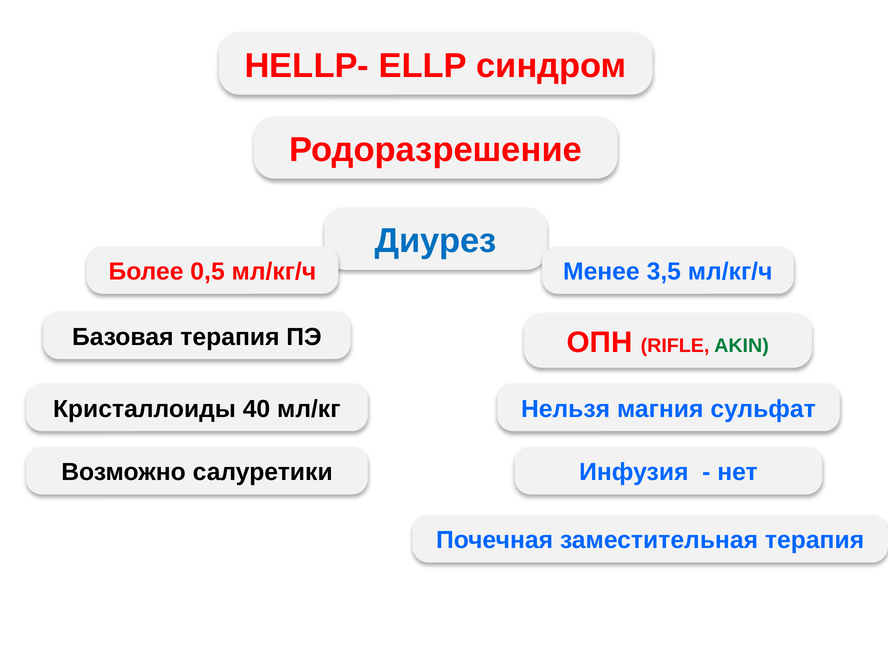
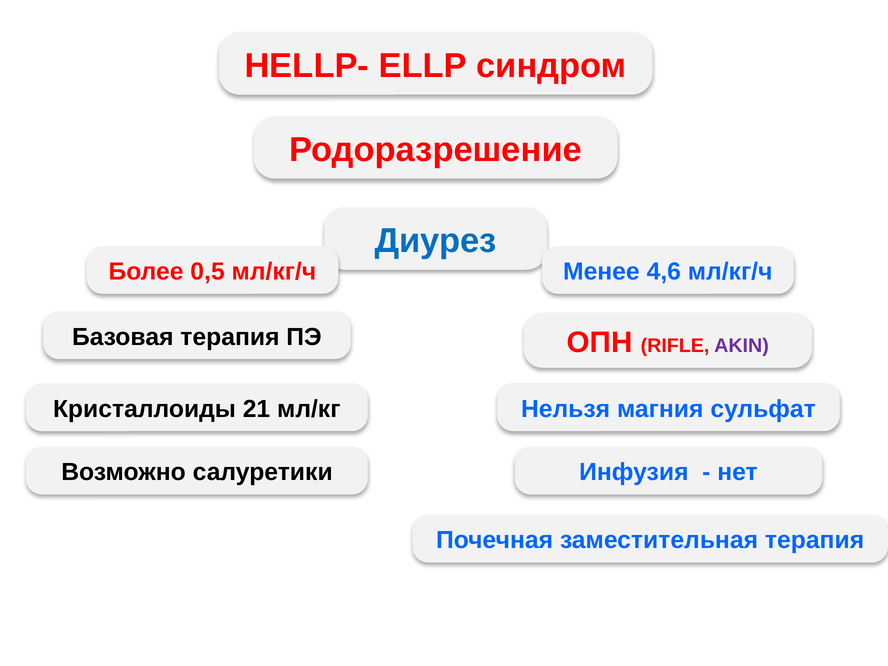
3,5: 3,5 -> 4,6 (664, 272)
AKIN colour: green -> purple (742, 346)
40: 40 -> 21 (256, 409)
